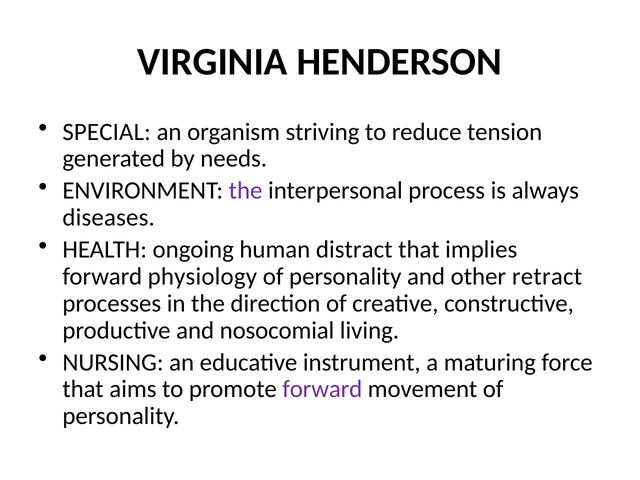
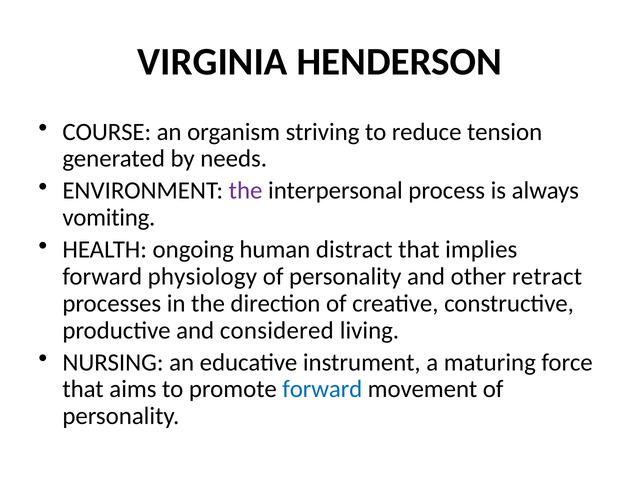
SPECIAL: SPECIAL -> COURSE (107, 132)
diseases: diseases -> vomiting (109, 218)
nosocomial: nosocomial -> considered (277, 330)
forward colour: purple -> blue (322, 389)
